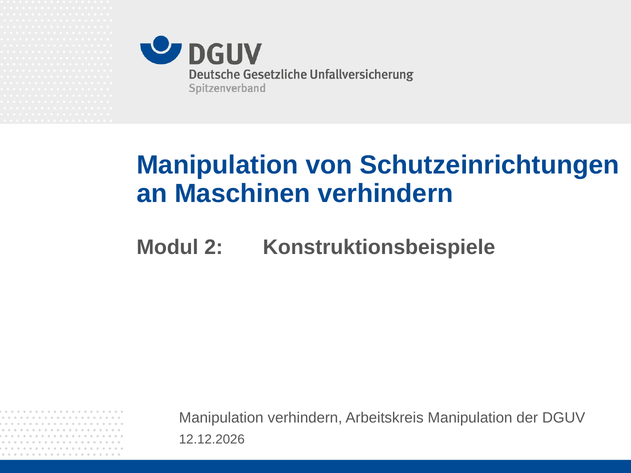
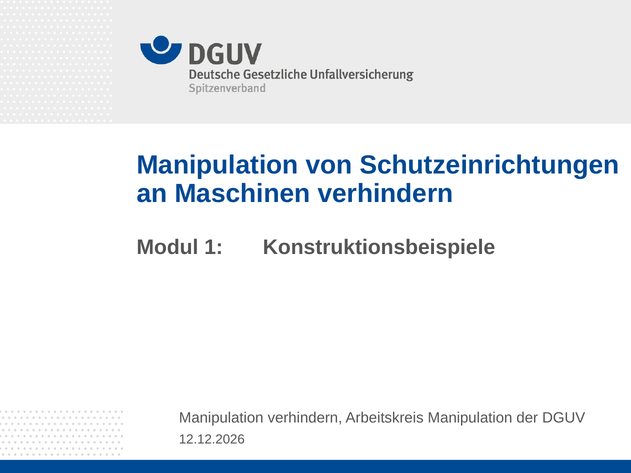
2: 2 -> 1 (214, 247)
